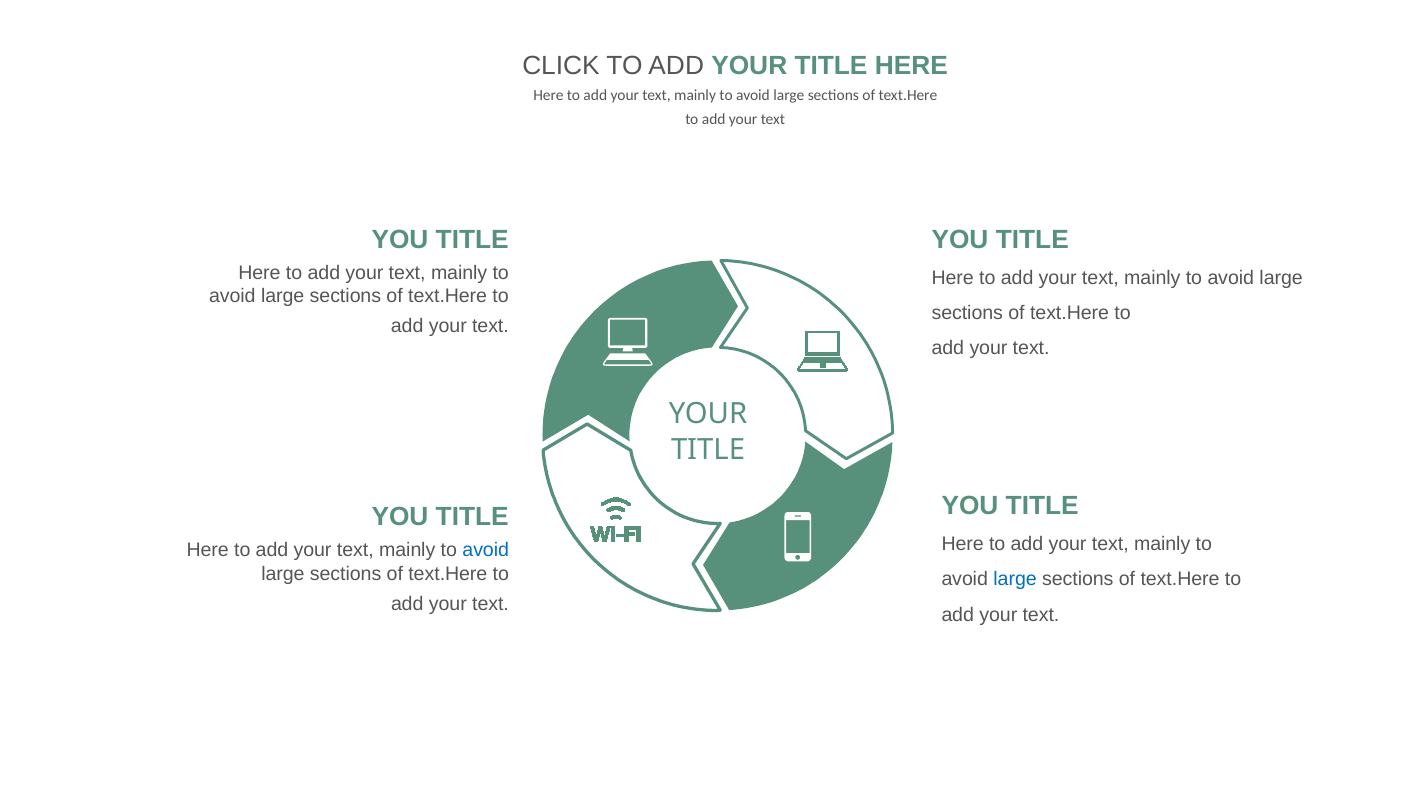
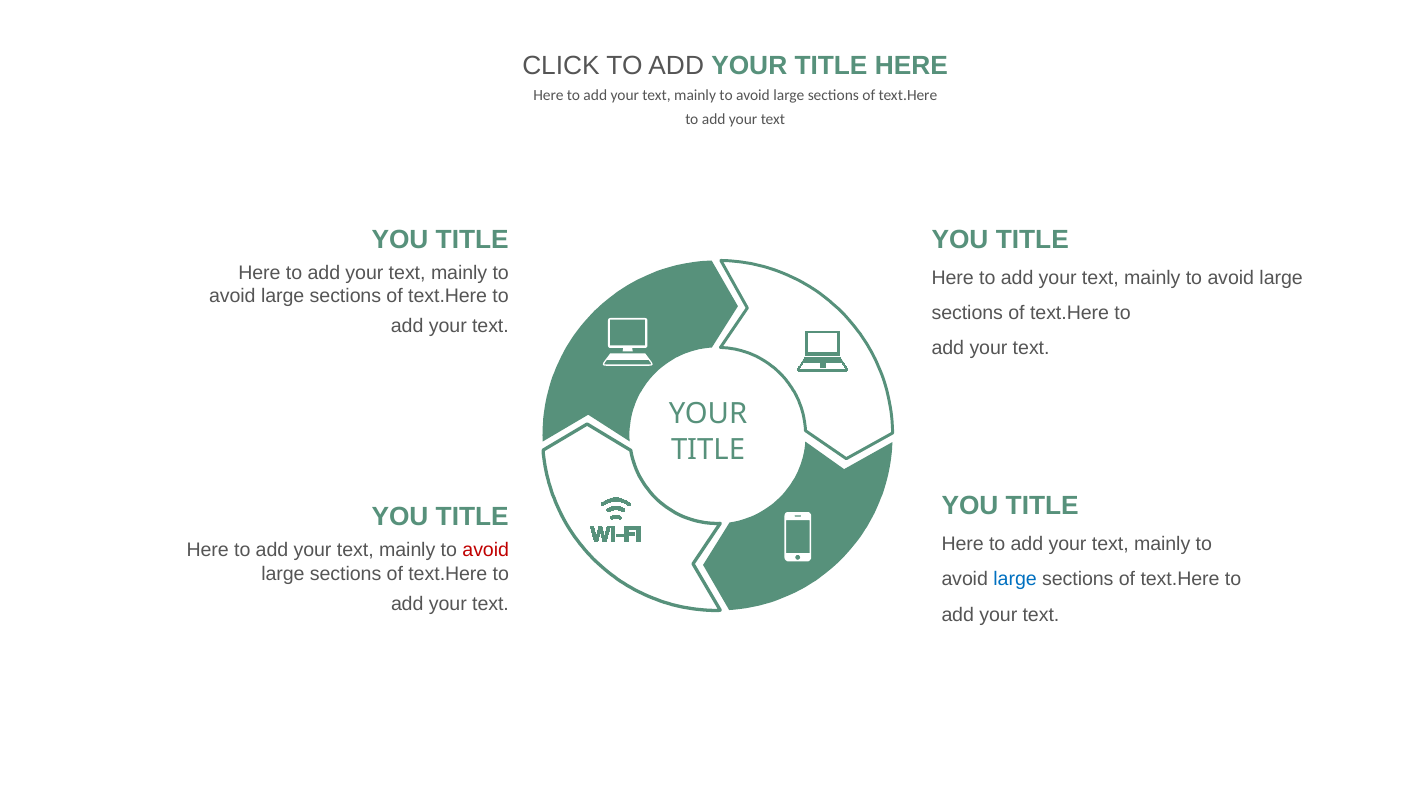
avoid colour: blue -> red (486, 551)
